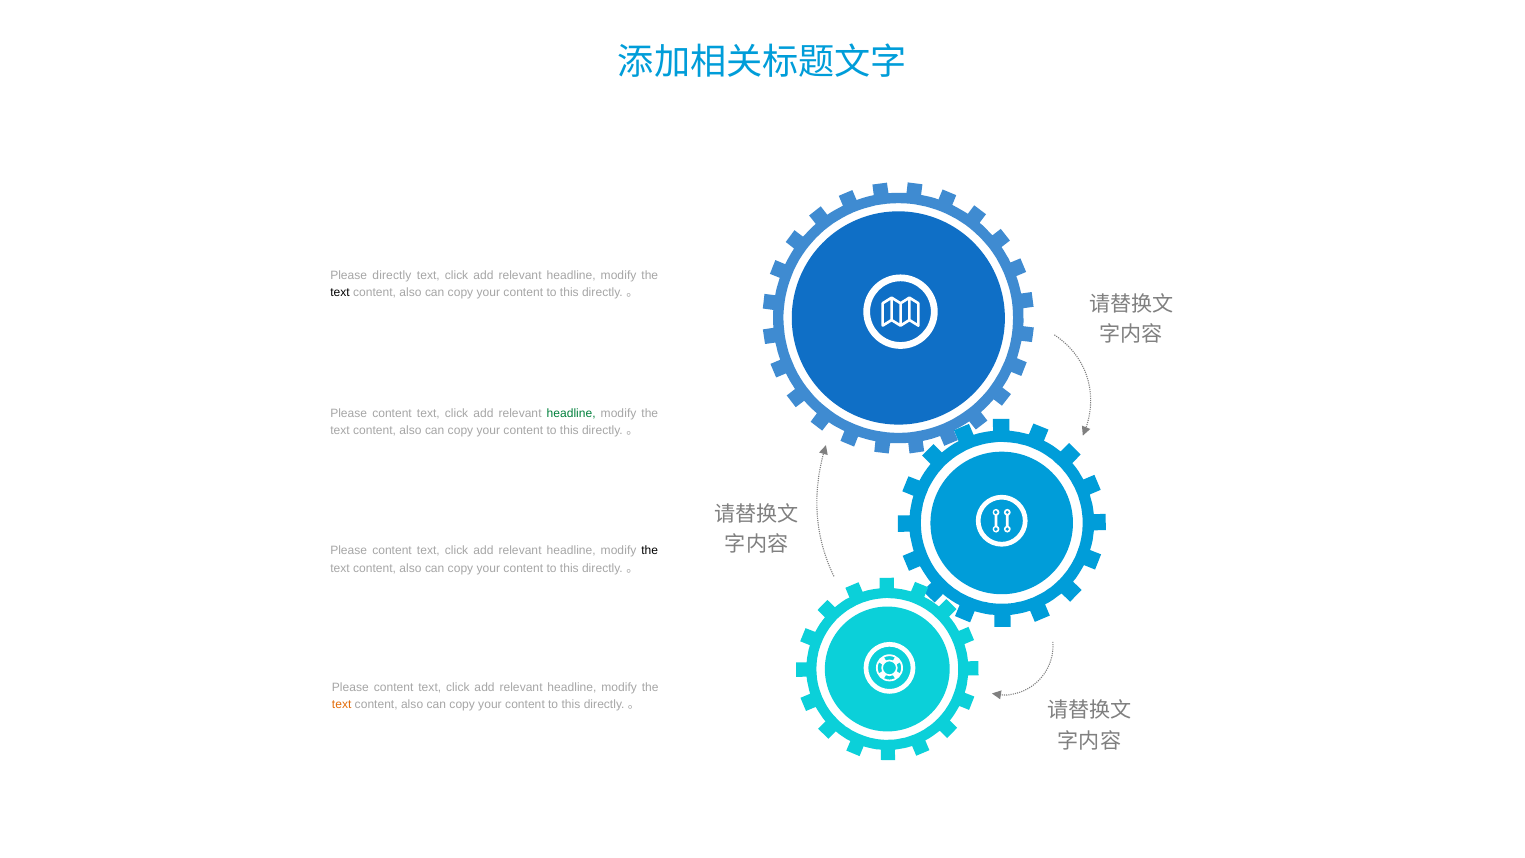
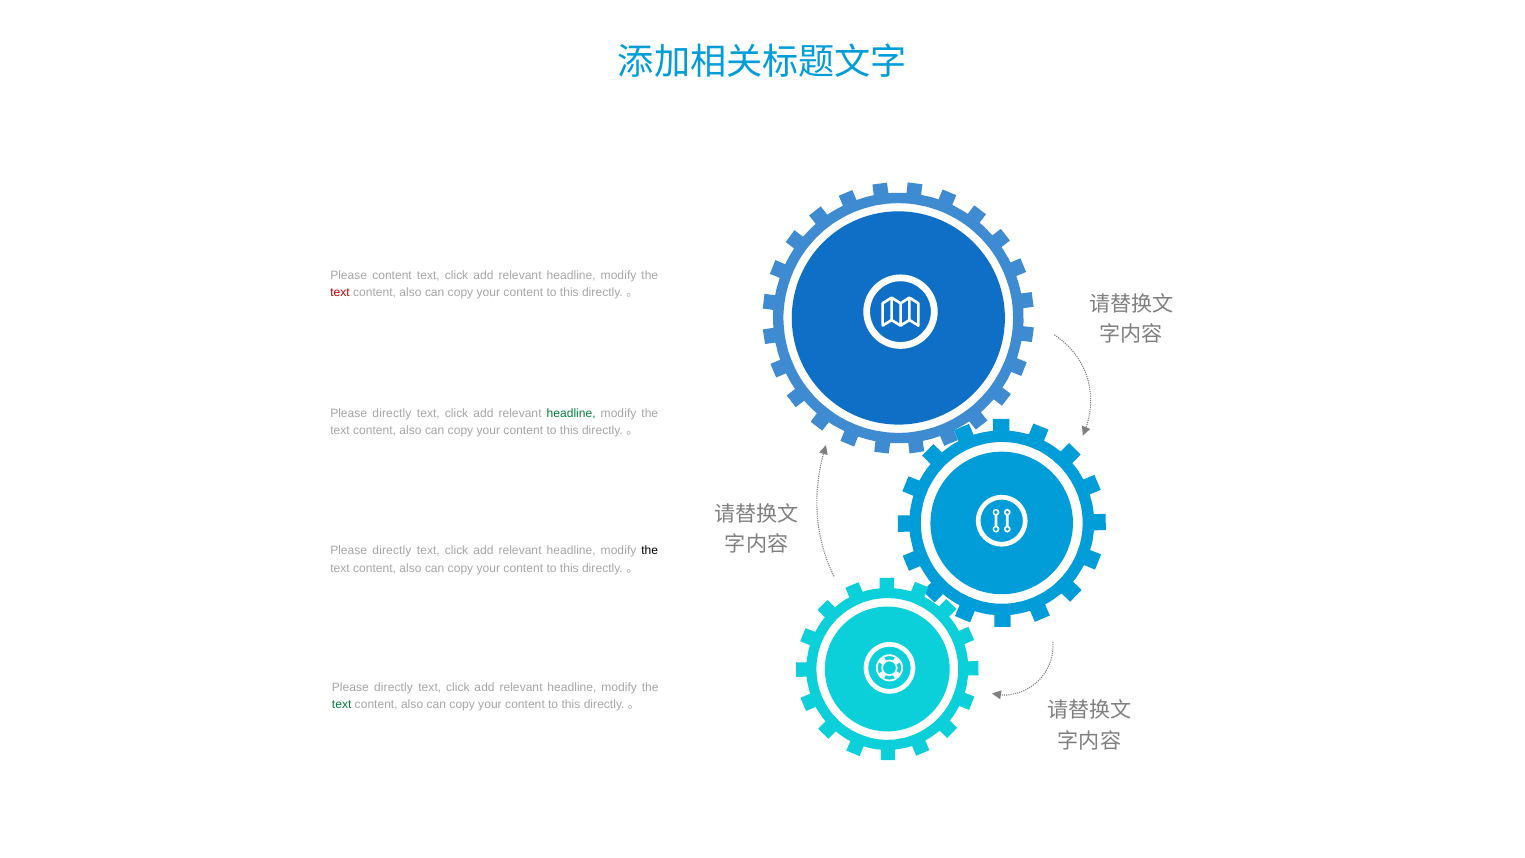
Please directly: directly -> content (392, 275)
text colour: black -> red (340, 293)
content: content -> directly (392, 413)
content: content -> directly (392, 551)
content: content -> directly (394, 687)
text colour: orange -> green (342, 704)
